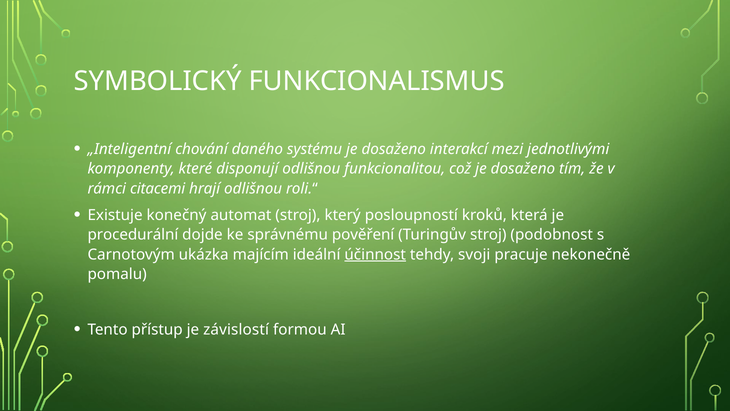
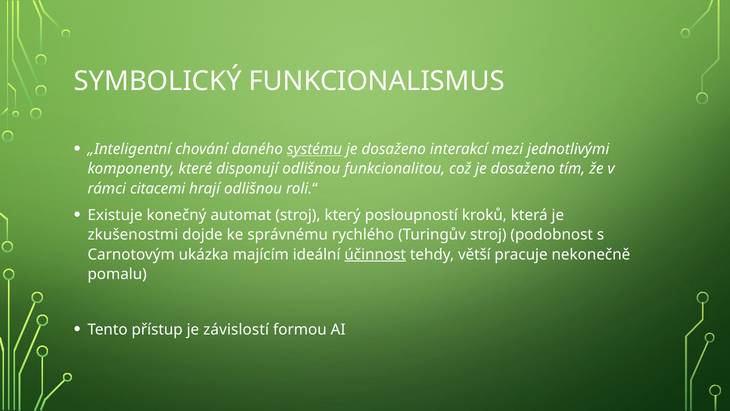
systému underline: none -> present (315, 149)
procedurální: procedurální -> zkušenostmi (133, 235)
pověření: pověření -> rychlého (363, 235)
svoji: svoji -> větší (474, 254)
